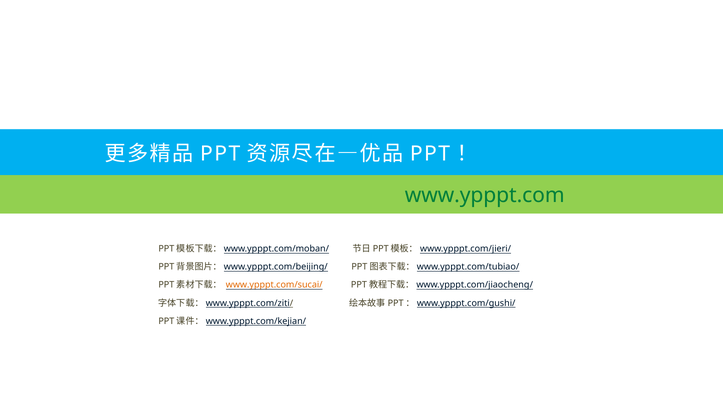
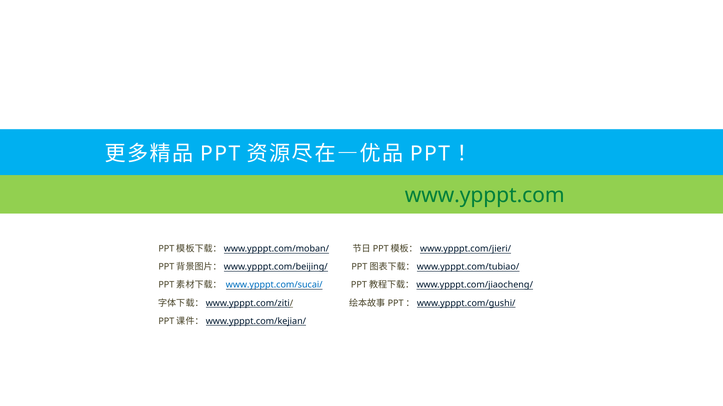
www.ypppt.com/sucai/ colour: orange -> blue (274, 285)
